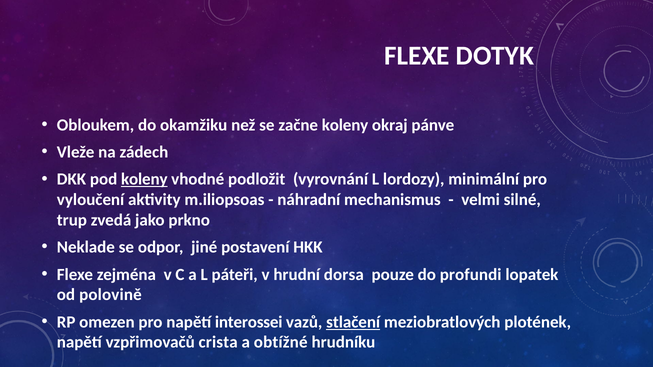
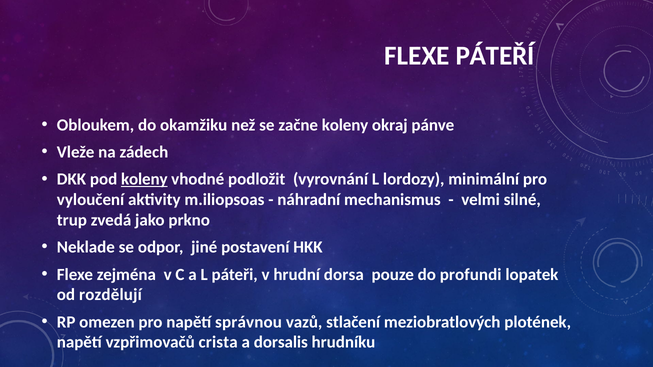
DOTYK: DOTYK -> PÁTEŘÍ (495, 56)
polovině: polovině -> rozdělují (110, 295)
interossei: interossei -> správnou (249, 322)
stlačení underline: present -> none (353, 322)
obtížné: obtížné -> dorsalis (281, 343)
